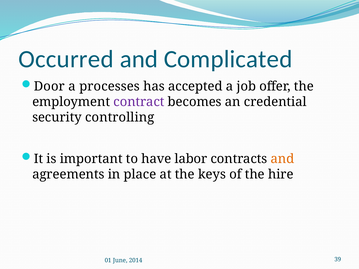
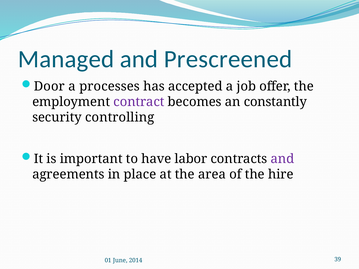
Occurred: Occurred -> Managed (66, 59)
Complicated: Complicated -> Prescreened (228, 59)
credential: credential -> constantly (275, 102)
and colour: orange -> purple (283, 159)
keys: keys -> area (212, 175)
